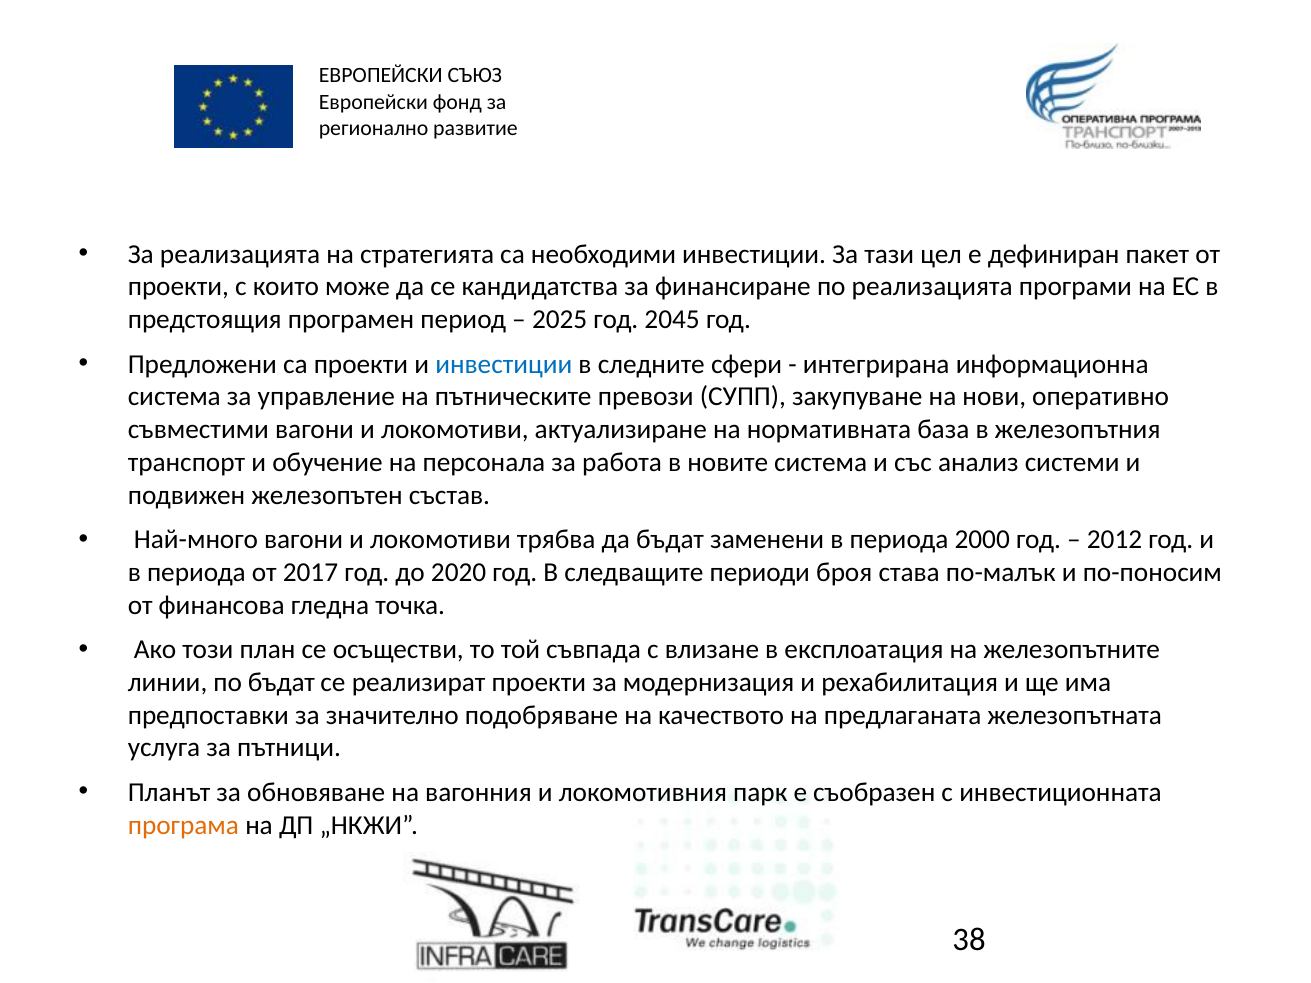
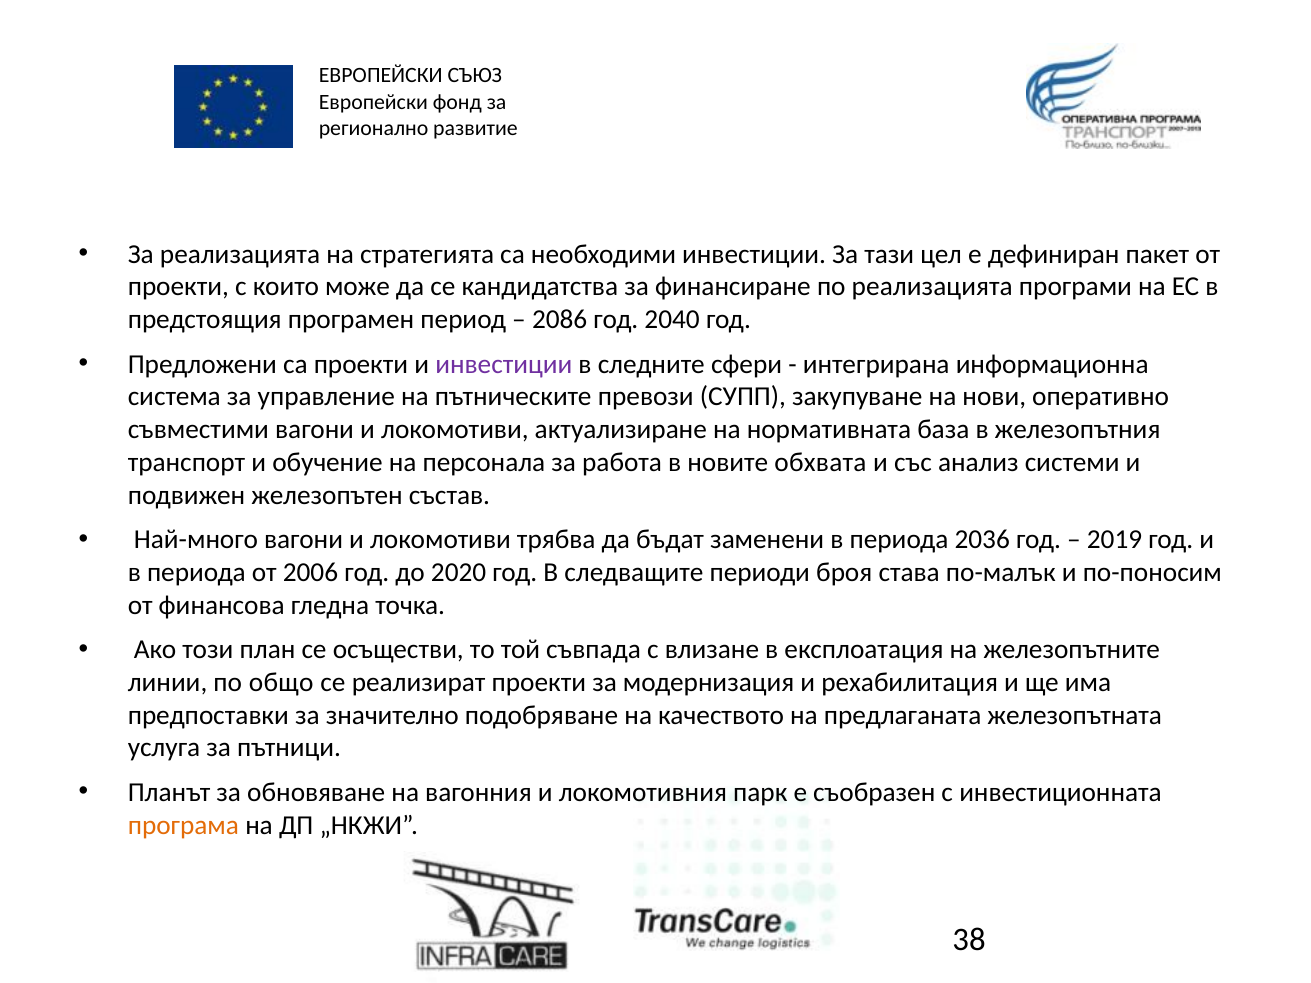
2025: 2025 -> 2086 (560, 320)
2045: 2045 -> 2040 (672, 320)
инвестиции colour: blue -> purple (504, 364)
новите система: система -> обхвата (820, 463)
2000: 2000 -> 2036 (982, 540)
2012: 2012 -> 2019 (1115, 540)
2017: 2017 -> 2006 (310, 573)
по бъдат: бъдат -> общо (281, 683)
